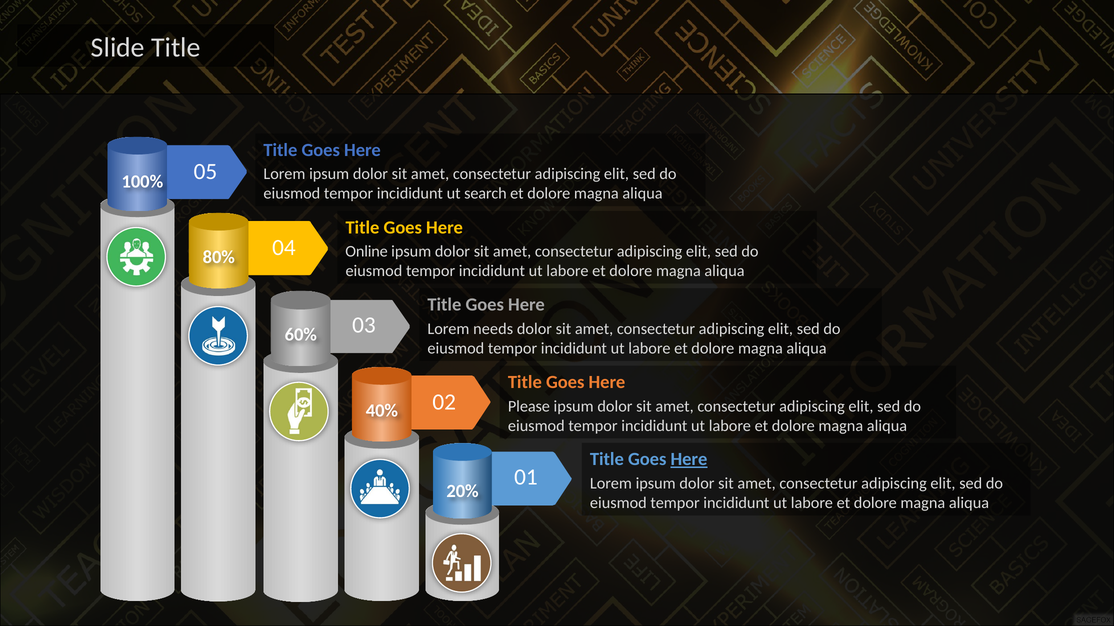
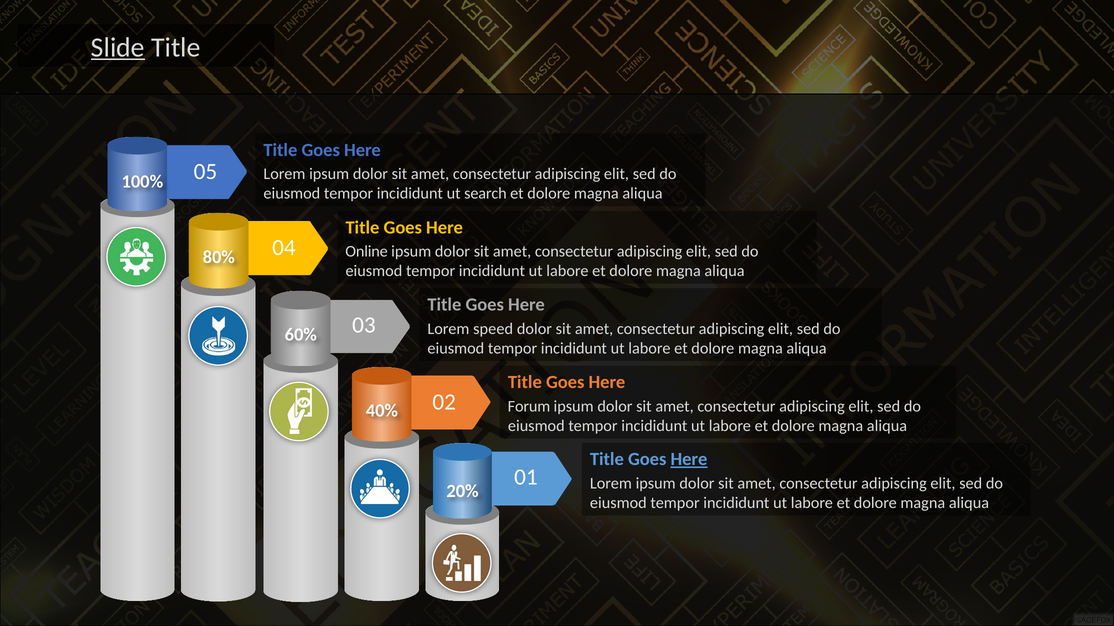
Slide underline: none -> present (118, 47)
needs: needs -> speed (493, 329)
Please: Please -> Forum (529, 407)
